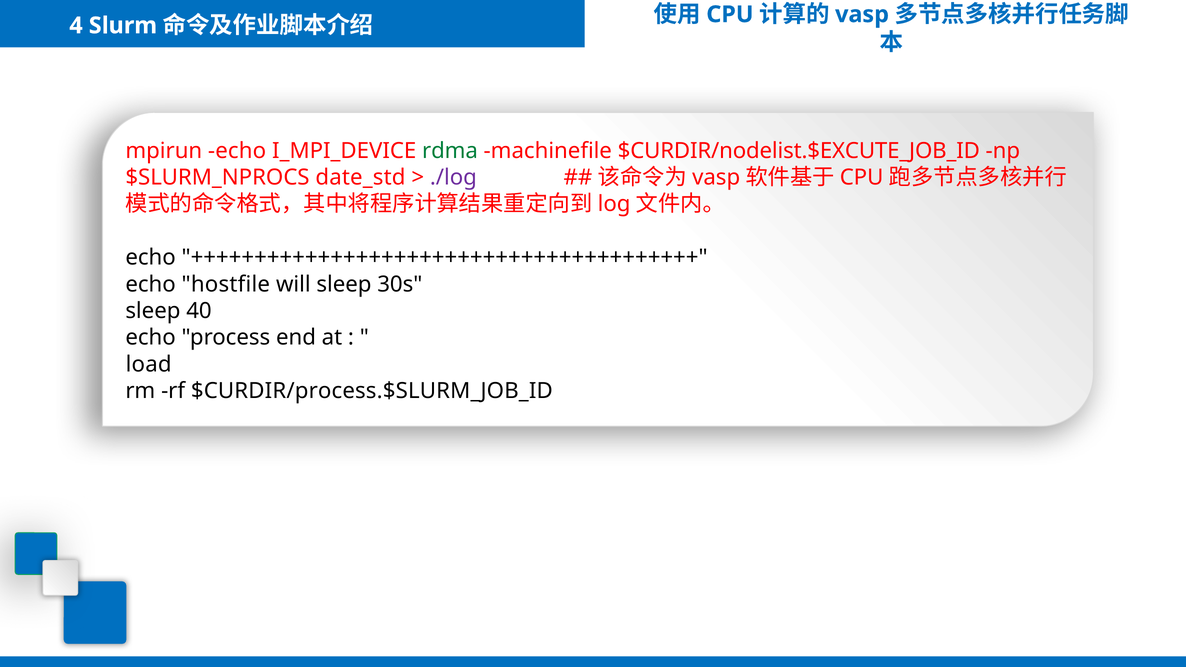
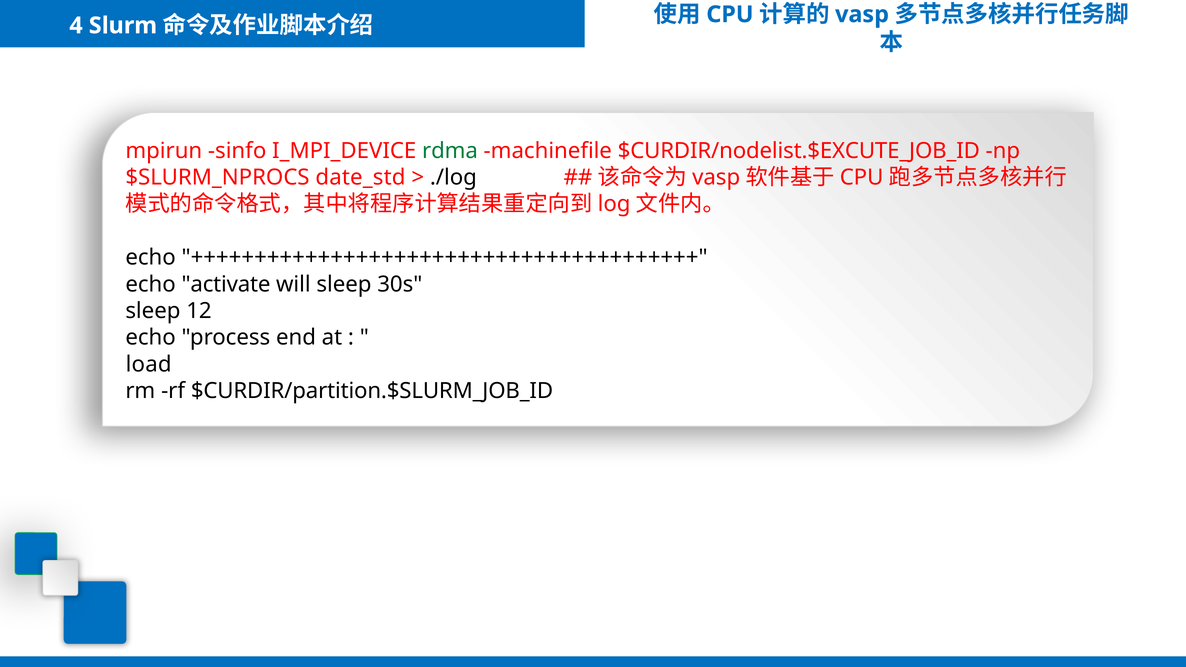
mpirun echo: echo -> sinfo (237, 151)
./log colour: purple -> black (453, 177)
hostfile: hostfile -> activate (226, 284)
40: 40 -> 12 (199, 311)
$CURDIR/process.$SLURM_JOB_ID: $CURDIR/process.$SLURM_JOB_ID -> $CURDIR/partition.$SLURM_JOB_ID (372, 391)
